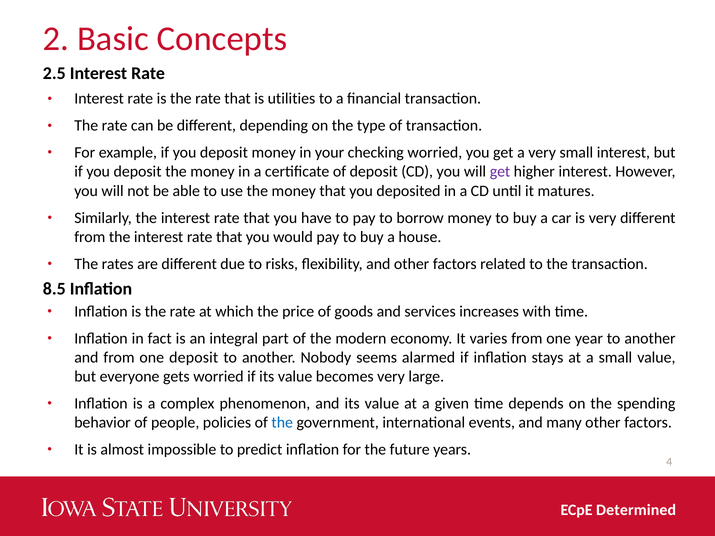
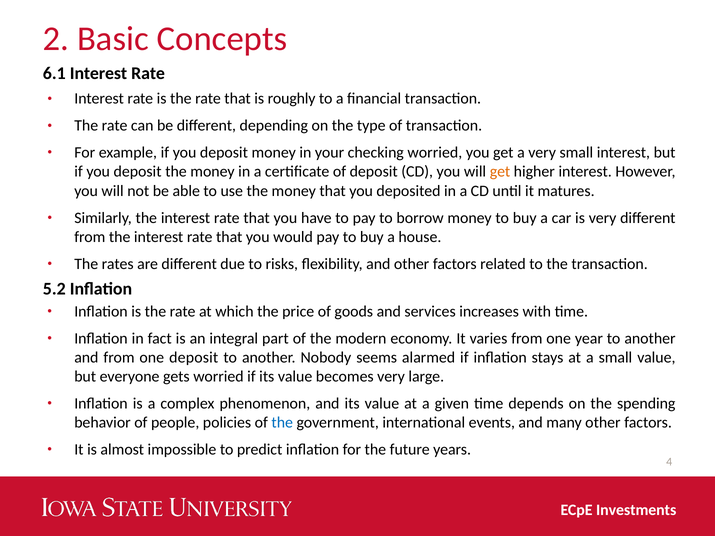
2.5: 2.5 -> 6.1 (54, 73)
utilities: utilities -> roughly (292, 99)
get colour: purple -> orange (500, 172)
8.5: 8.5 -> 5.2 (54, 289)
Determined: Determined -> Investments (636, 510)
